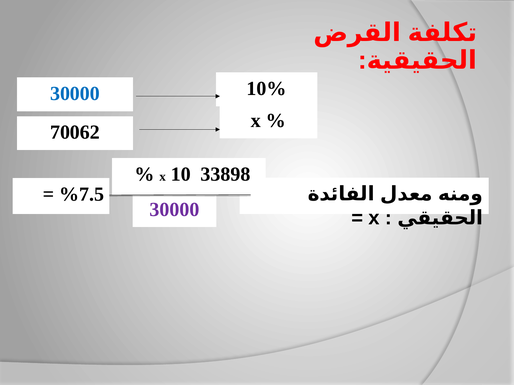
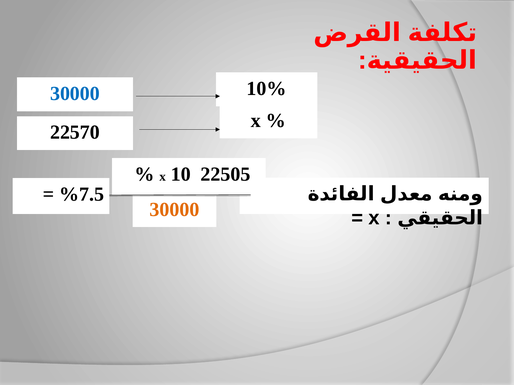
70062: 70062 -> 22570 (75, 133)
33898: 33898 -> 22505 (226, 174)
30000 colour: purple -> orange (174, 210)
